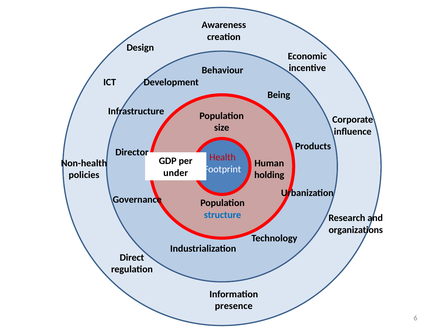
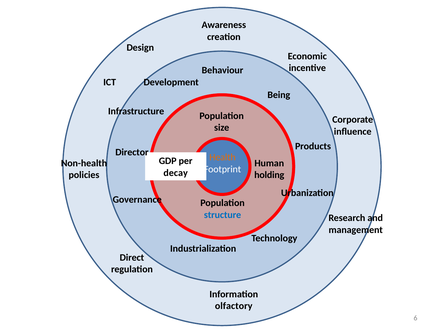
Health colour: red -> orange (223, 157)
under: under -> decay (176, 173)
organizations: organizations -> management (356, 230)
presence: presence -> olfactory (234, 306)
